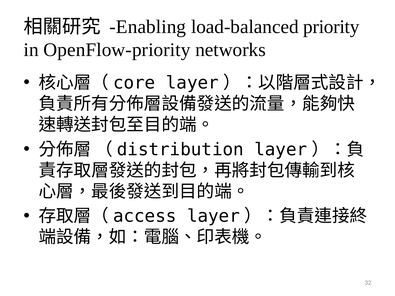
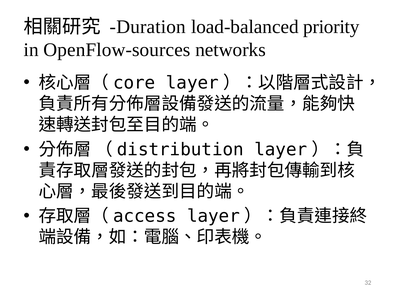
Enabling: Enabling -> Duration (148, 27)
OpenFlow-priority: OpenFlow-priority -> OpenFlow-sources (117, 50)
